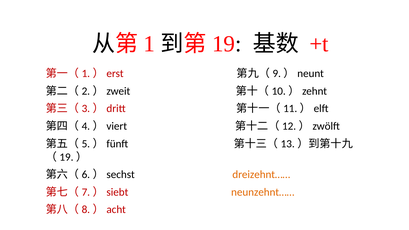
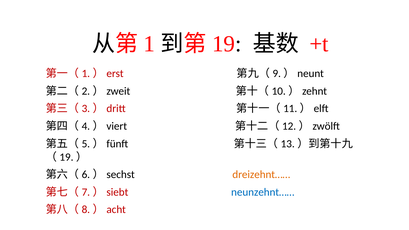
neunzehnt…… colour: orange -> blue (263, 192)
